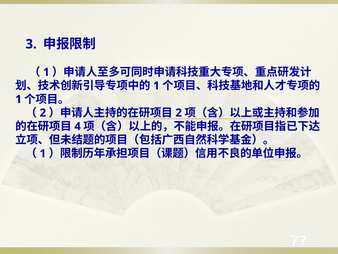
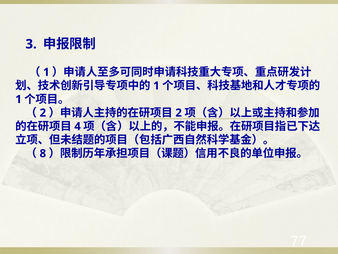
1: 1 -> 8 (43, 153)
